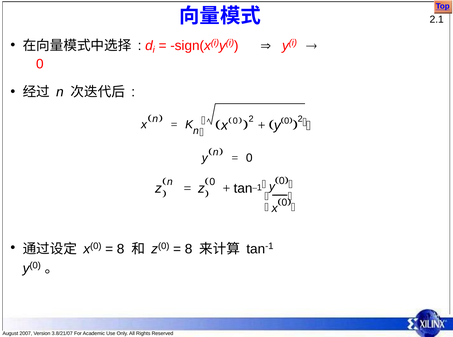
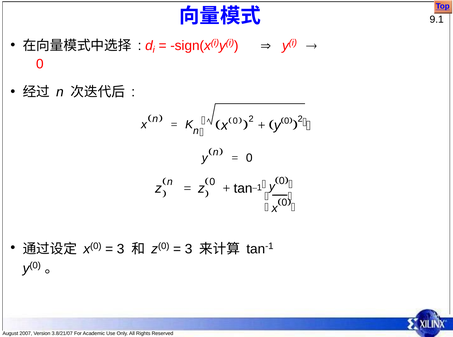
2.1: 2.1 -> 9.1 (437, 19)
8: 8 -> 3 (121, 249)
8: 8 -> 3 (189, 249)
